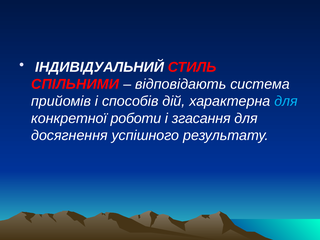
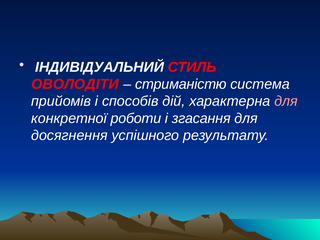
СПІЛЬНИМИ: СПІЛЬНИМИ -> ОВОЛОДІТИ (75, 84)
відповідають: відповідають -> стриманістю (181, 84)
для colour: light blue -> pink (286, 101)
